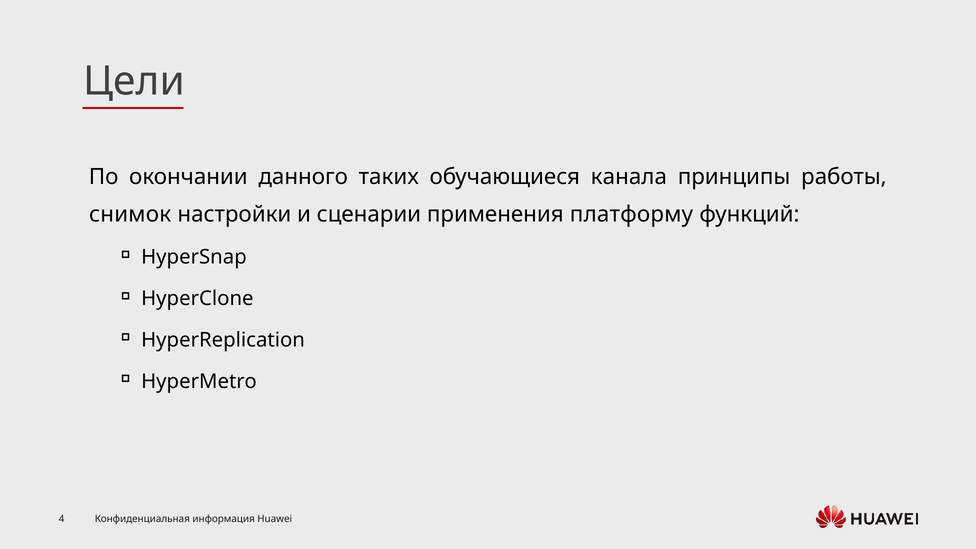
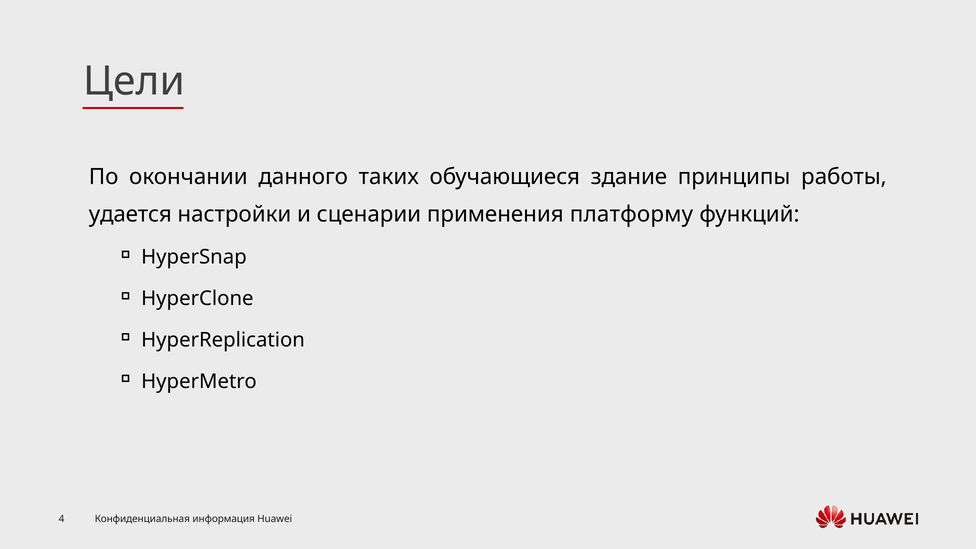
канала: канала -> здание (629, 177)
снимок: снимок -> удается (130, 215)
